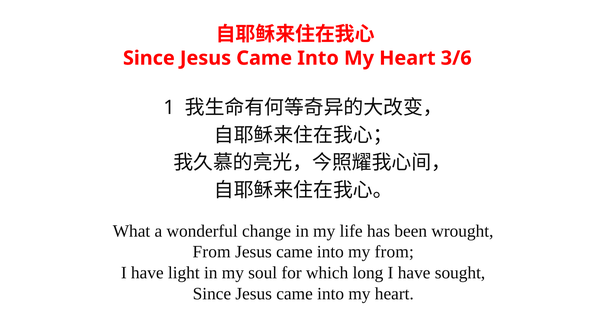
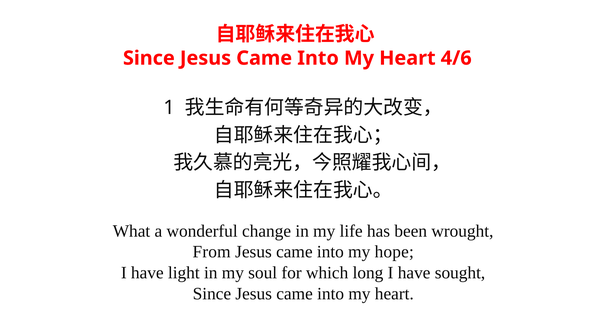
3/6: 3/6 -> 4/6 (456, 58)
my from: from -> hope (394, 252)
